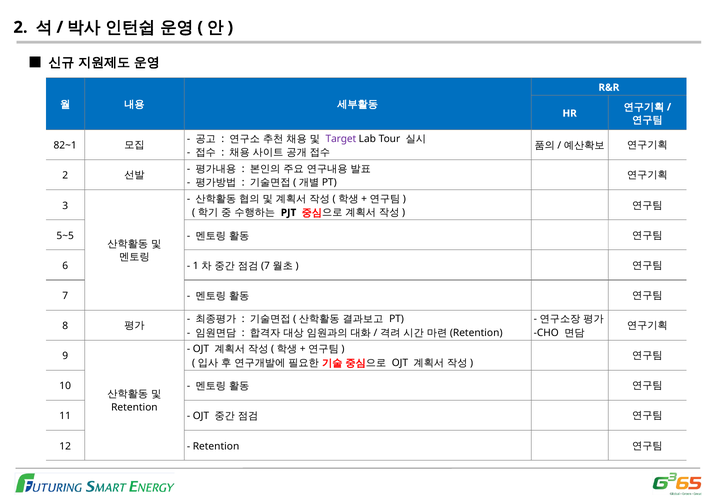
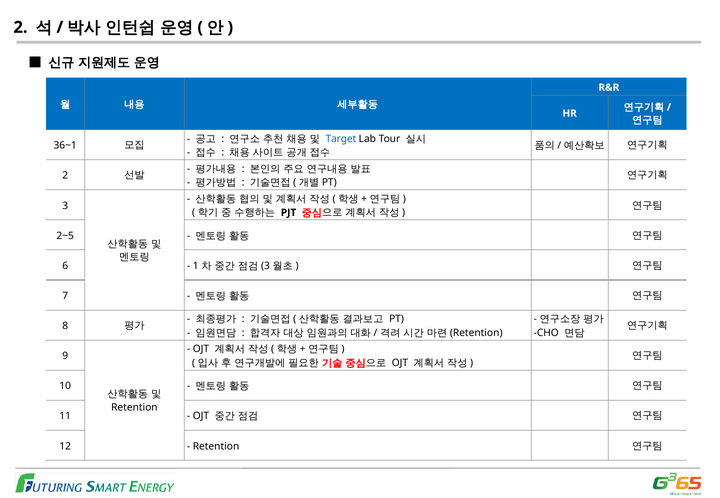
Target colour: purple -> blue (341, 139)
82~1: 82~1 -> 36~1 (65, 146)
5~5: 5~5 -> 2~5 (65, 236)
7: 7 -> 3 (265, 266)
